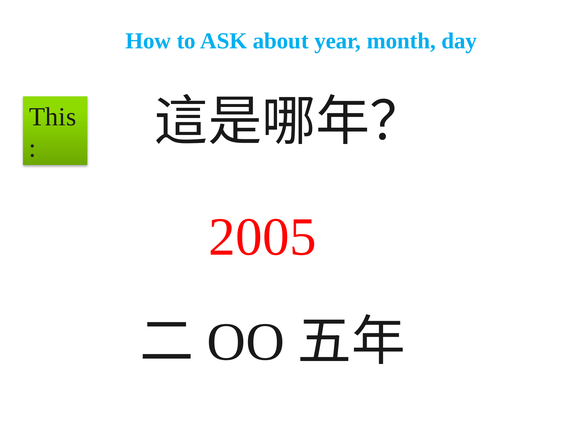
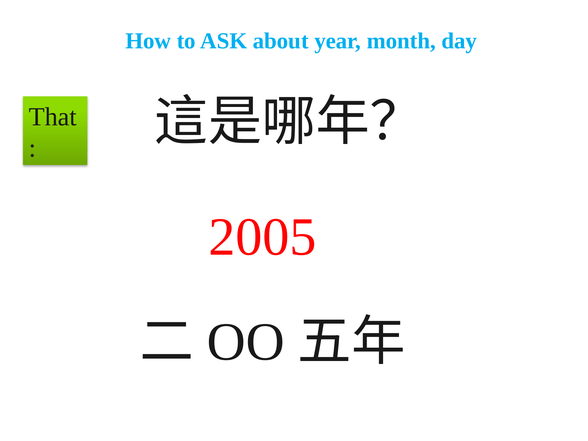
This: This -> That (53, 117)
